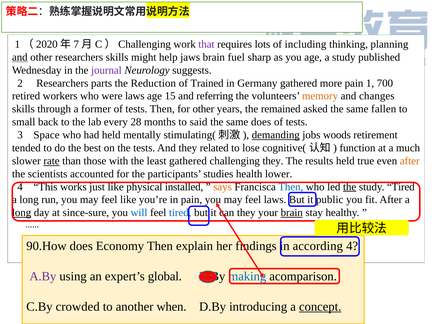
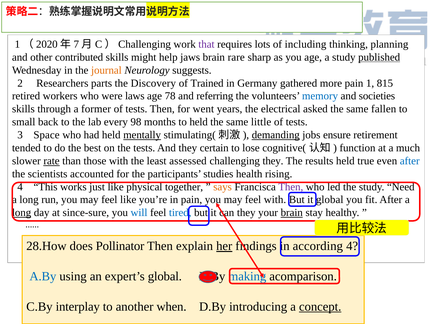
and underline: present -> none (20, 57)
other researchers: researchers -> contributed (79, 57)
fuel: fuel -> rare (236, 57)
published underline: none -> present (379, 57)
journal colour: purple -> orange (106, 70)
Reduction: Reduction -> Discovery (153, 83)
700: 700 -> 815 (385, 83)
15: 15 -> 78 (170, 96)
memory colour: orange -> blue (320, 96)
changes: changes -> societies (377, 96)
for other: other -> went (203, 109)
remained: remained -> electrical (281, 109)
28: 28 -> 98 (136, 122)
to said: said -> held (199, 122)
same does: does -> little (261, 122)
mentally underline: none -> present (142, 135)
woods: woods -> ensure (337, 135)
related: related -> certain (214, 148)
least gathered: gathered -> assessed (188, 161)
after colour: orange -> blue (410, 161)
lower: lower -> rising (279, 174)
installed: installed -> together (184, 187)
Then colour: blue -> purple (291, 187)
the underline: present -> none (350, 187)
study Tired: Tired -> Need (401, 187)
feel laws: laws -> with (275, 200)
it public: public -> global (330, 200)
90.How: 90.How -> 28.How (46, 246)
Economy: Economy -> Pollinator (120, 246)
her underline: none -> present (224, 246)
A.By colour: purple -> blue (43, 276)
crowded: crowded -> interplay (78, 307)
